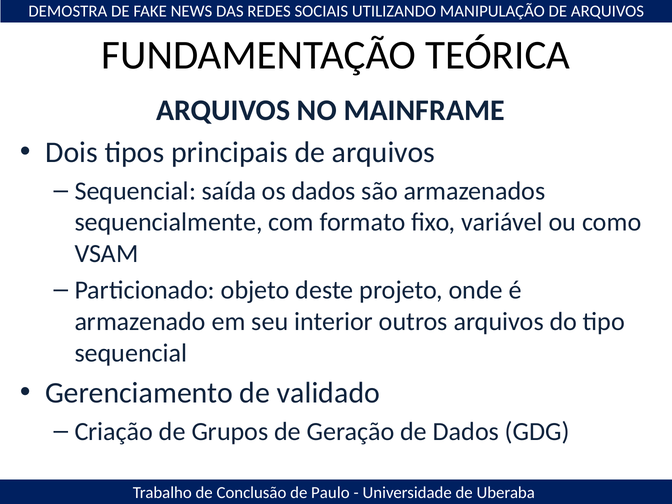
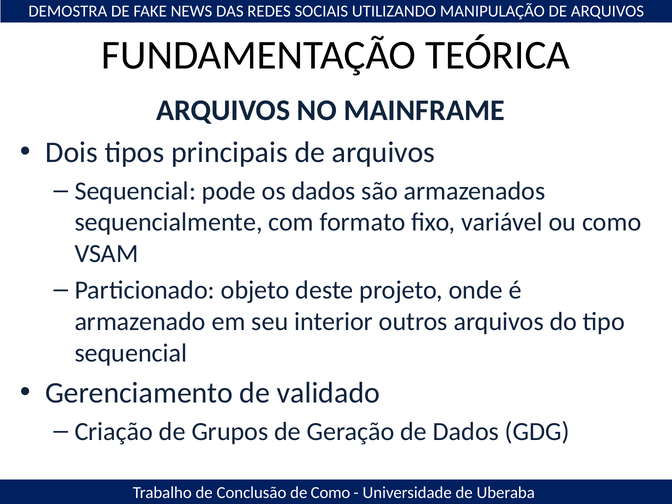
saída: saída -> pode (229, 191)
de Paulo: Paulo -> Como (331, 493)
